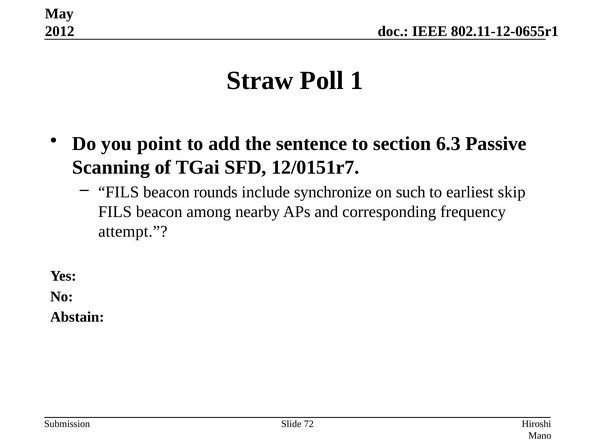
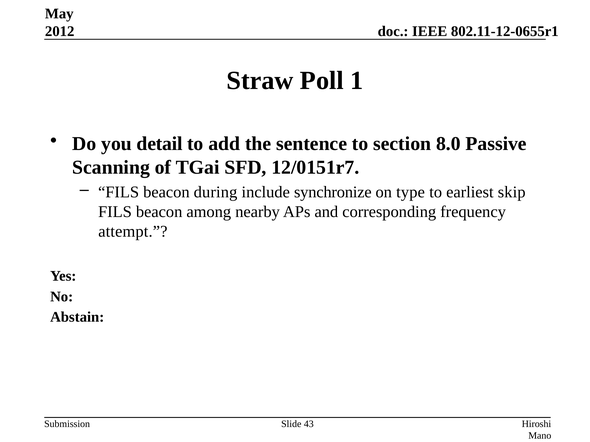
point: point -> detail (160, 144)
6.3: 6.3 -> 8.0 (448, 144)
rounds: rounds -> during (216, 192)
such: such -> type (411, 192)
72: 72 -> 43 (309, 424)
